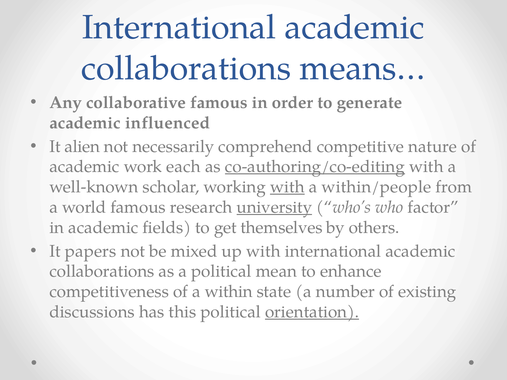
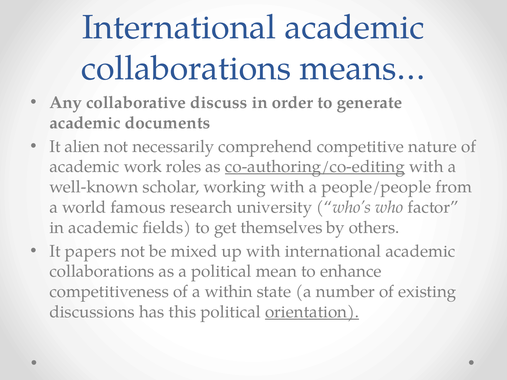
collaborative famous: famous -> discuss (219, 103)
influenced: influenced -> documents (168, 123)
each: each -> roles (184, 167)
with underline: present -> none (287, 187)
within/people: within/people -> people/people (376, 187)
university underline: present -> none (274, 207)
